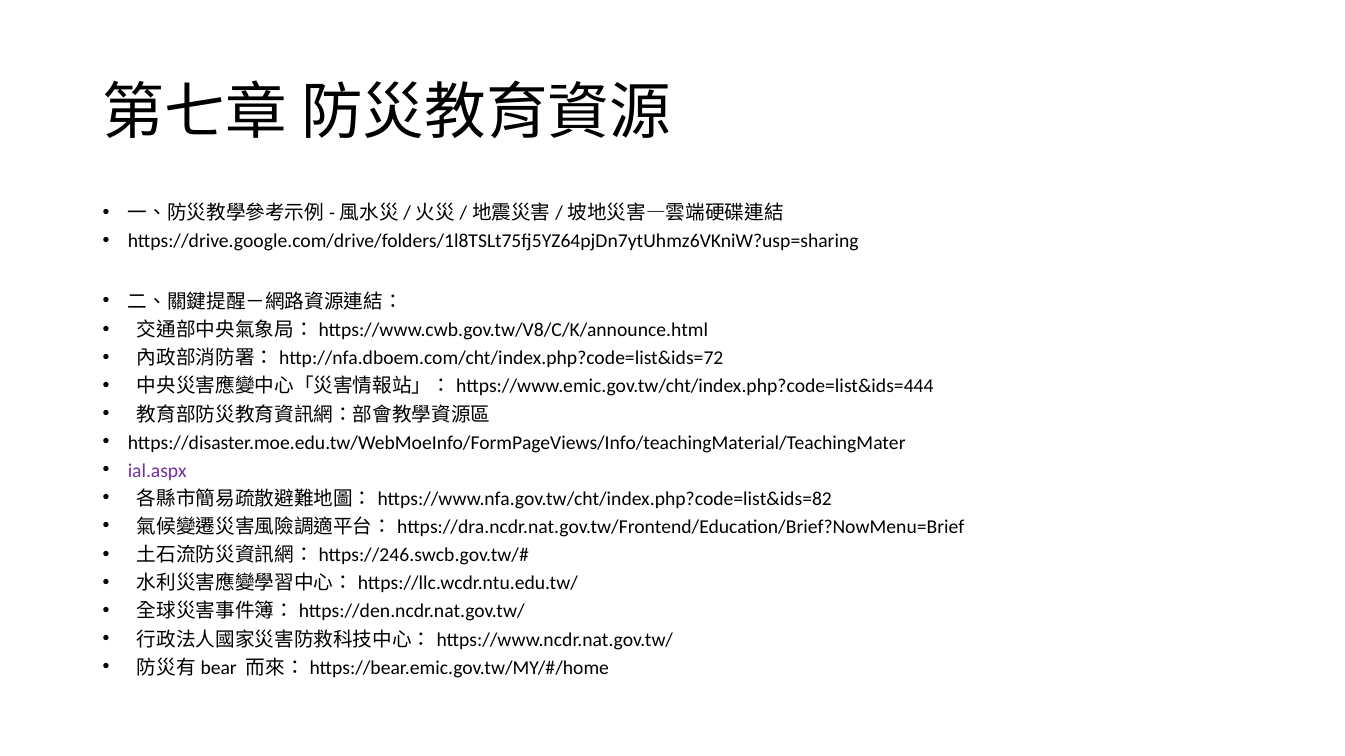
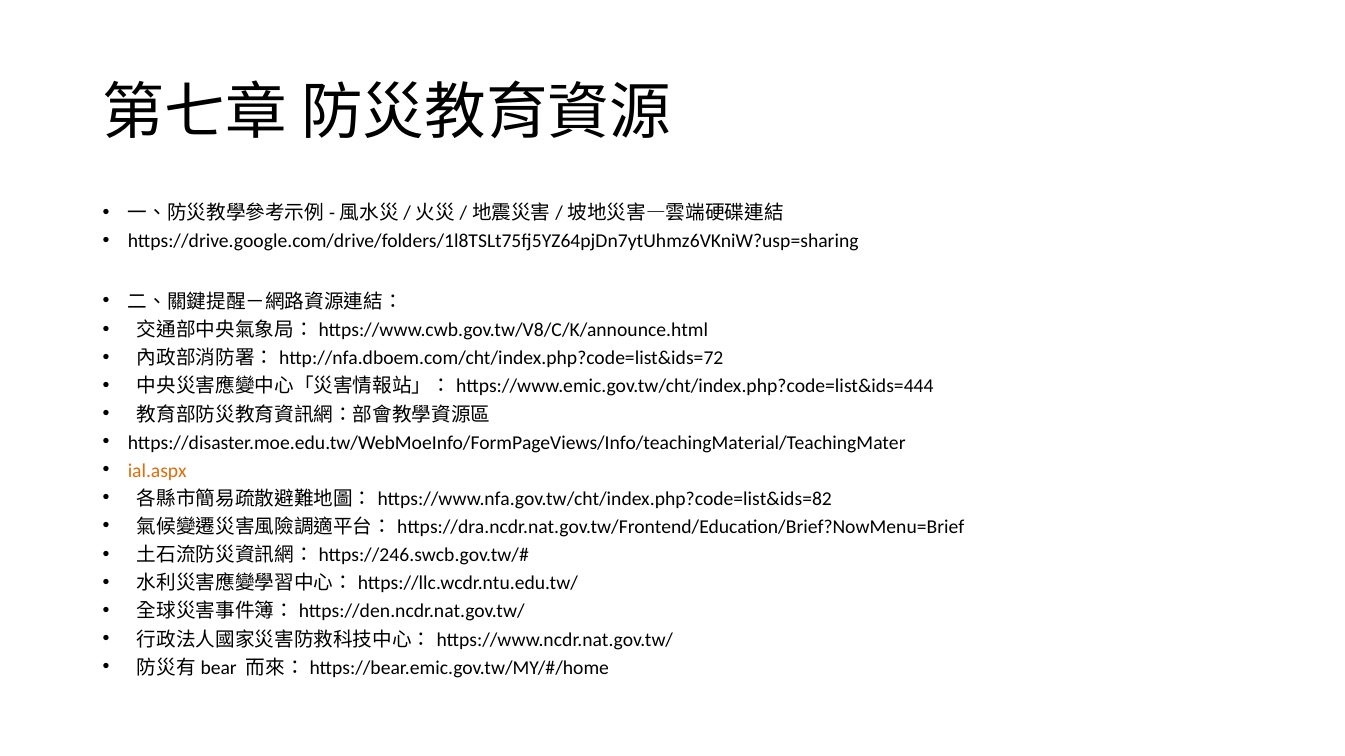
ial.aspx colour: purple -> orange (157, 471)
